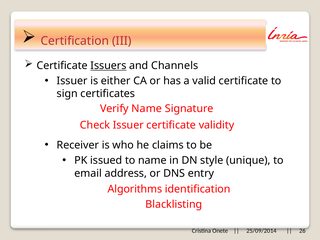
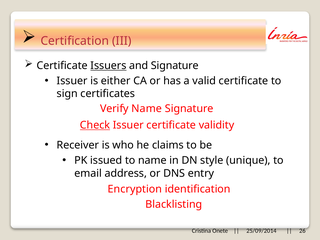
and Channels: Channels -> Signature (175, 66)
Check underline: none -> present (95, 125)
Algorithms: Algorithms -> Encryption (135, 189)
